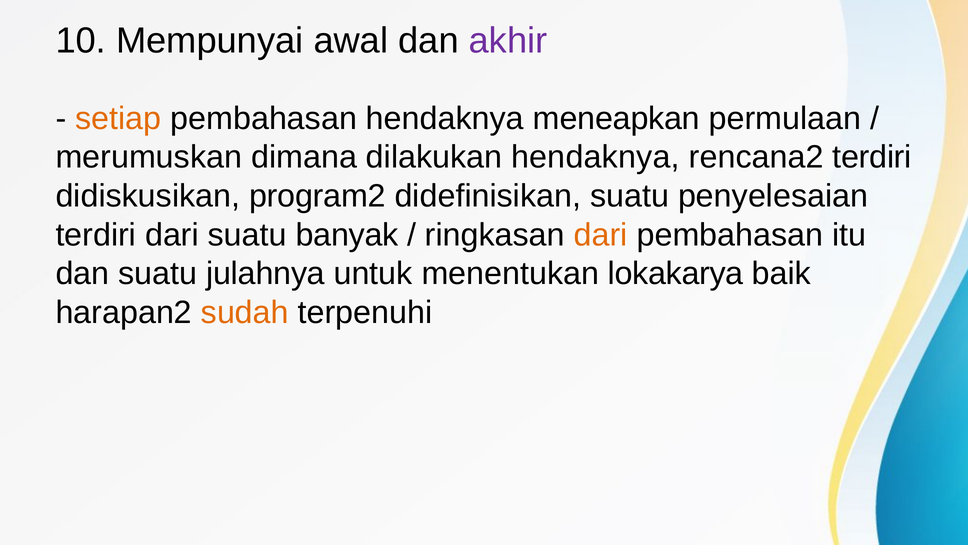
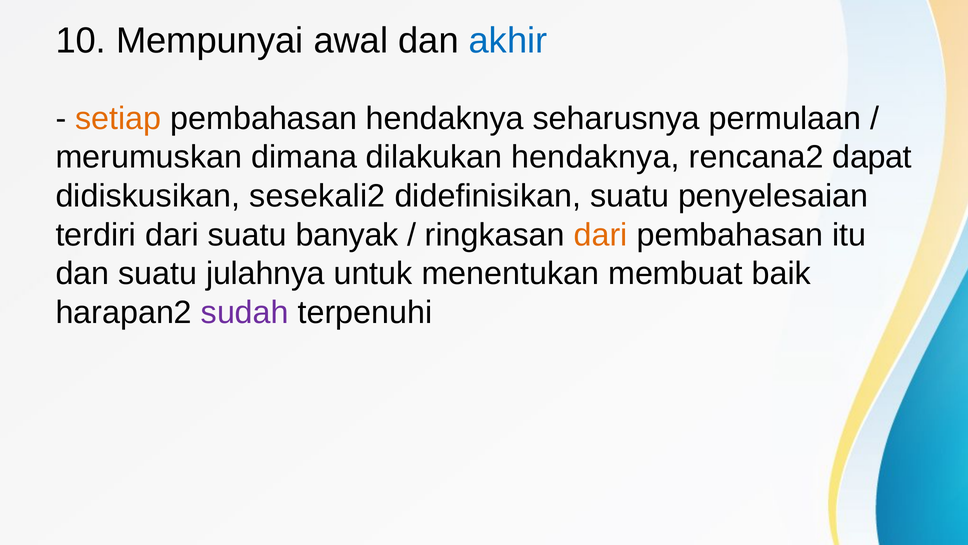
akhir colour: purple -> blue (508, 41)
meneapkan: meneapkan -> seharusnya (616, 118)
rencana2 terdiri: terdiri -> dapat (872, 157)
program2: program2 -> sesekali2 (317, 196)
lokakarya: lokakarya -> membuat (675, 273)
sudah colour: orange -> purple (245, 312)
